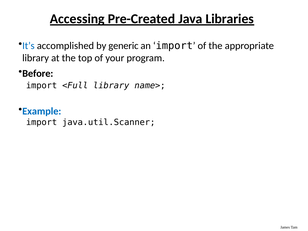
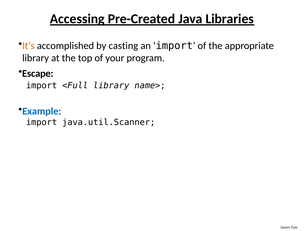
It’s colour: blue -> orange (28, 46)
generic: generic -> casting (123, 46)
Before: Before -> Escape (38, 73)
